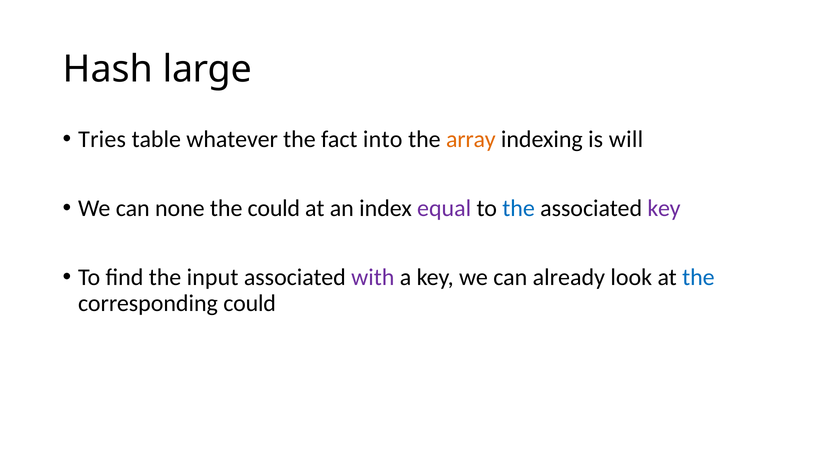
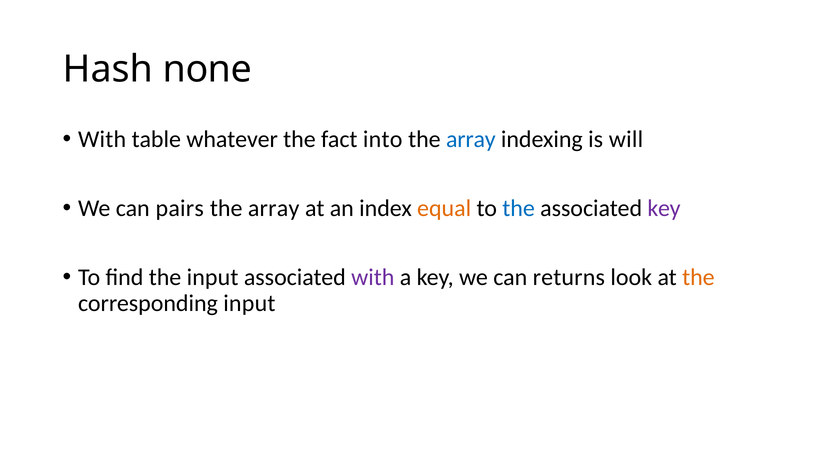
large: large -> none (207, 69)
Tries: Tries -> With (102, 139)
array colour: orange -> blue (471, 139)
none: none -> pairs (180, 208)
could: could -> array (274, 208)
equal colour: purple -> orange (444, 208)
already: already -> returns (569, 277)
the colour: blue -> orange (698, 277)
corresponding could: could -> input (249, 303)
